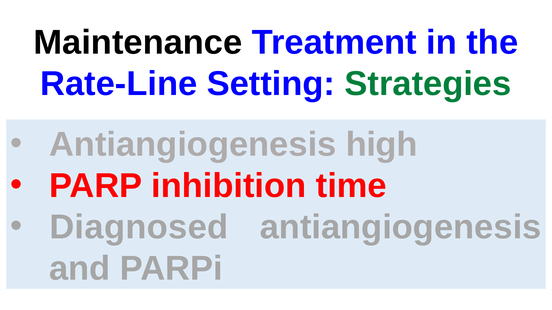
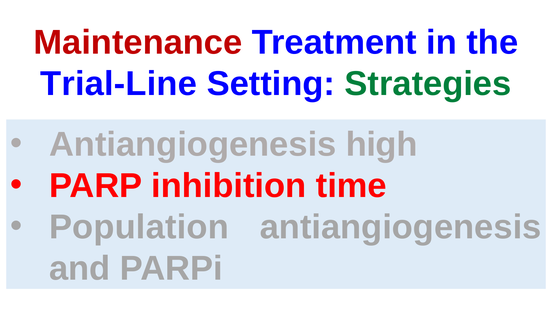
Maintenance colour: black -> red (138, 42)
Rate-Line: Rate-Line -> Trial-Line (119, 84)
Diagnosed: Diagnosed -> Population (139, 228)
